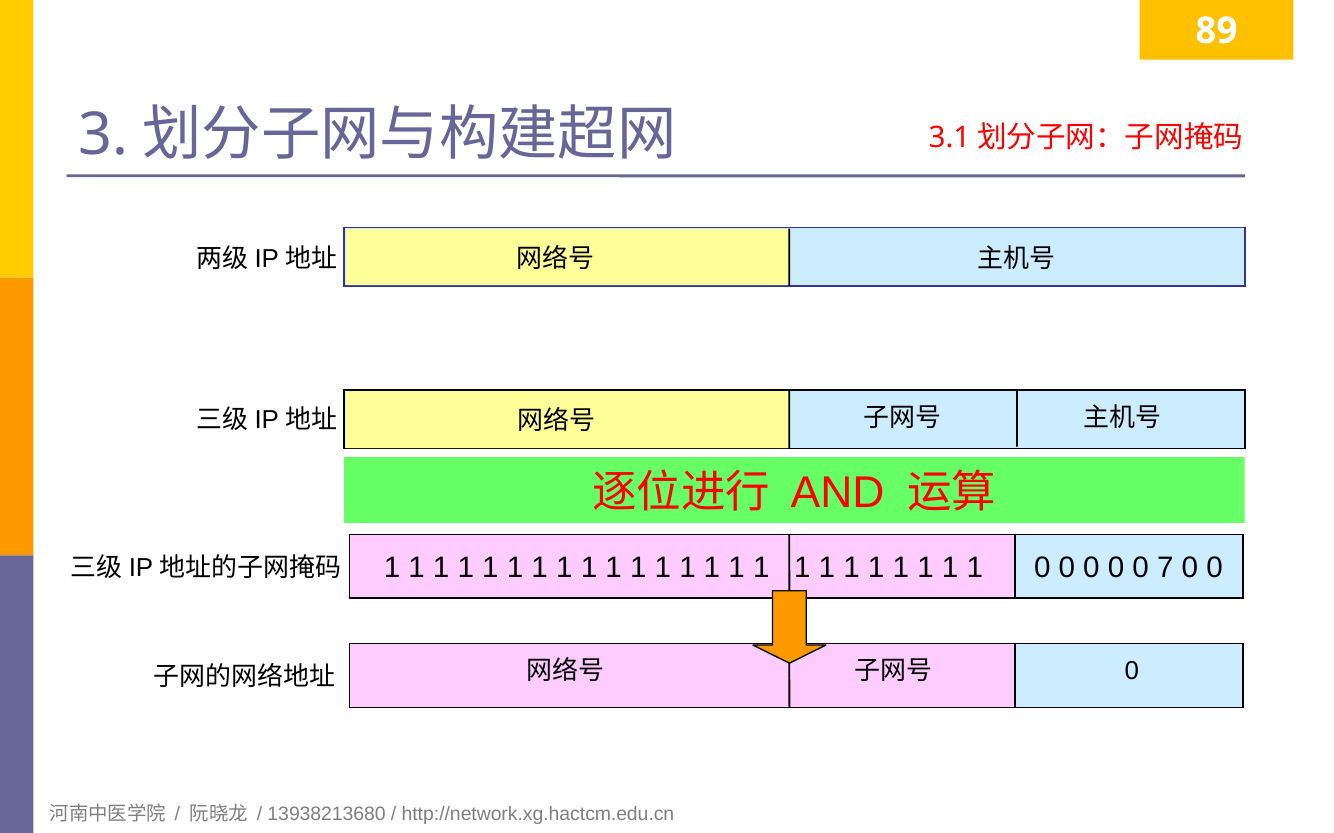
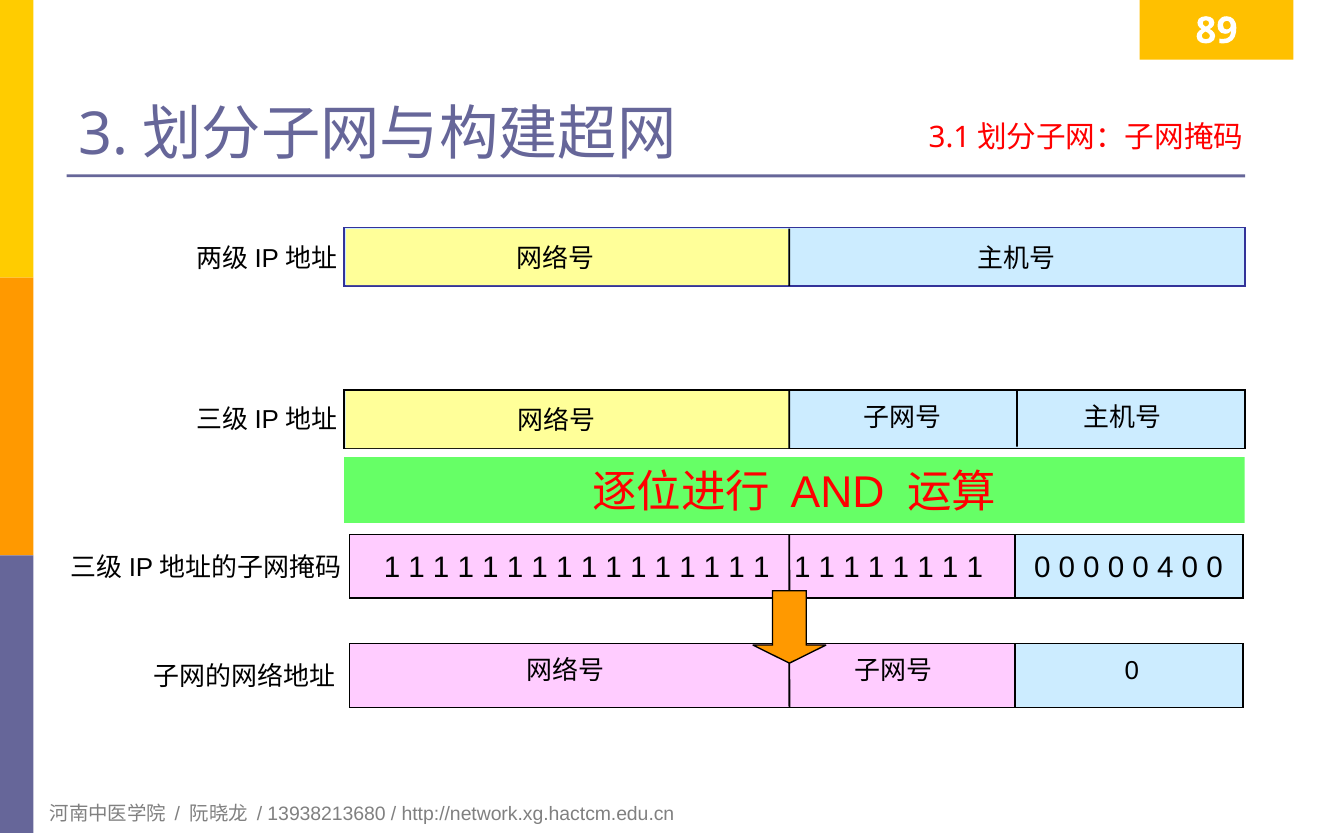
7: 7 -> 4 (1165, 568)
